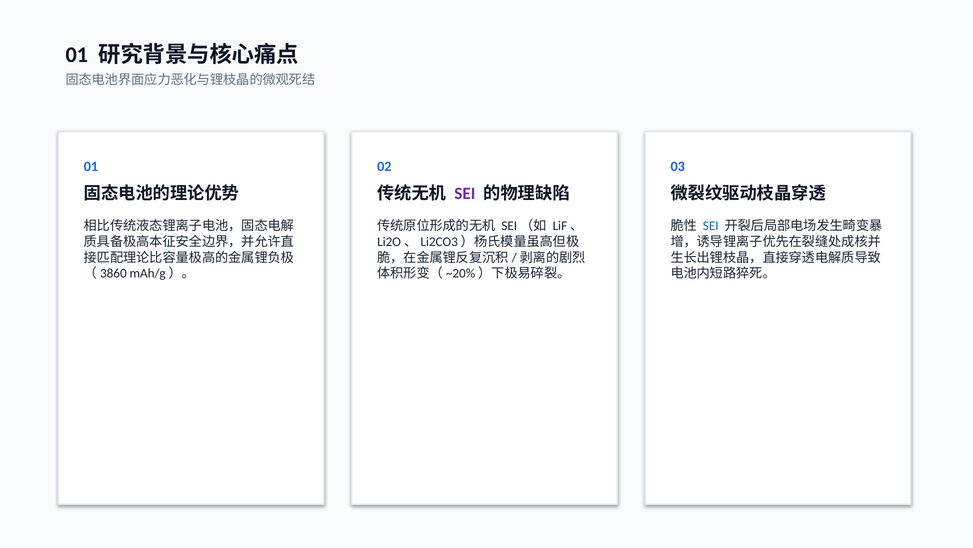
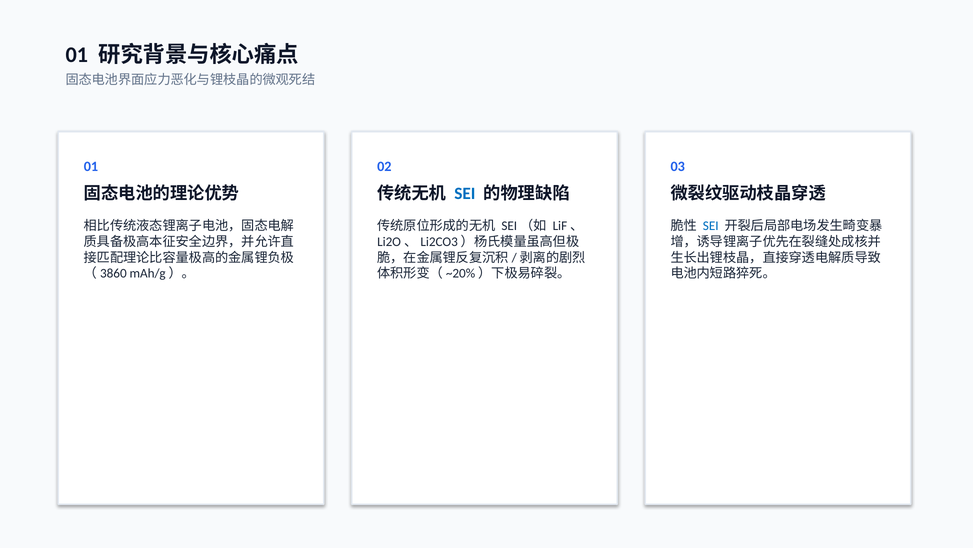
SEI colour: purple -> blue (465, 194)
